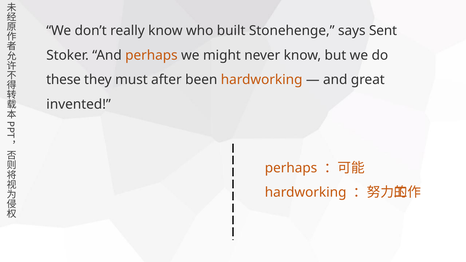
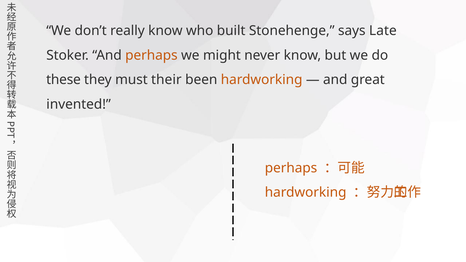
Sent: Sent -> Late (383, 31)
after: after -> their (166, 80)
